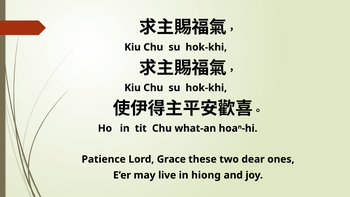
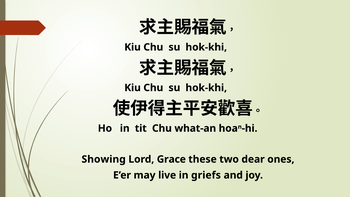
Patience: Patience -> Showing (104, 159)
hiong: hiong -> griefs (206, 175)
